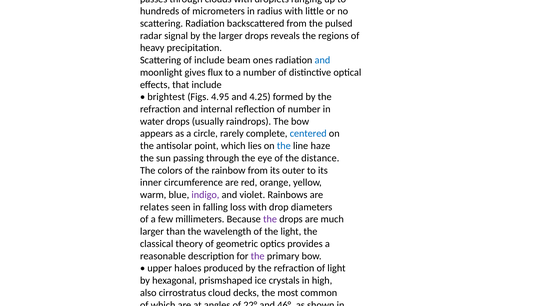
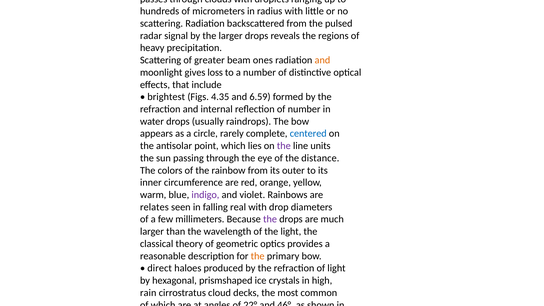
of include: include -> greater (209, 60)
and colour: blue -> orange (322, 60)
flux: flux -> loss (215, 72)
4.95: 4.95 -> 4.35 (220, 97)
4.25: 4.25 -> 6.59 (260, 97)
the colour: blue -> purple (284, 146)
haze: haze -> units (321, 146)
loss: loss -> real (238, 207)
the colour: purple -> orange (258, 256)
upper: upper -> direct (160, 268)
also: also -> rain (148, 293)
